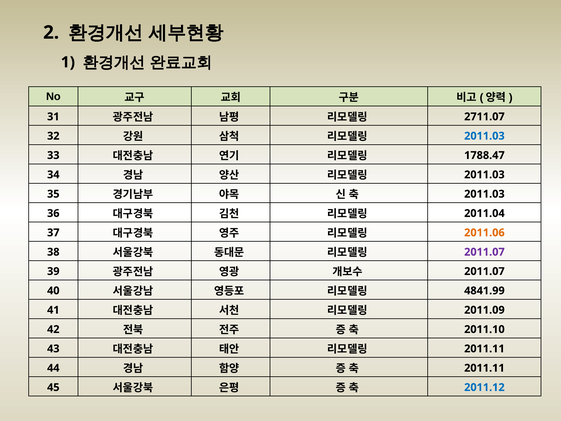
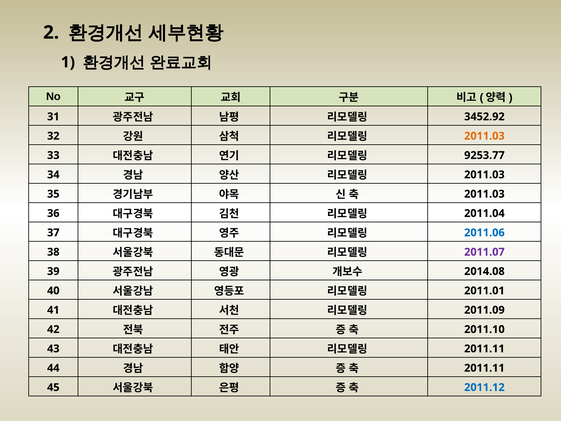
2711.07: 2711.07 -> 3452.92 (484, 117)
2011.03 colour: blue -> orange (484, 136)
1788.47: 1788.47 -> 9253.77 (484, 155)
2011.06 colour: orange -> blue (484, 233)
2011.07: 2011.07 -> 2014.08 (484, 271)
4841.99: 4841.99 -> 2011.01 (484, 291)
